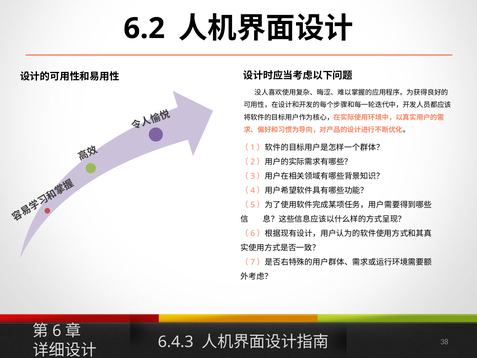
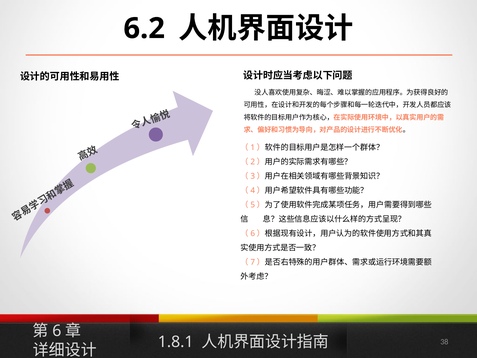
6.4.3: 6.4.3 -> 1.8.1 (176, 342)
